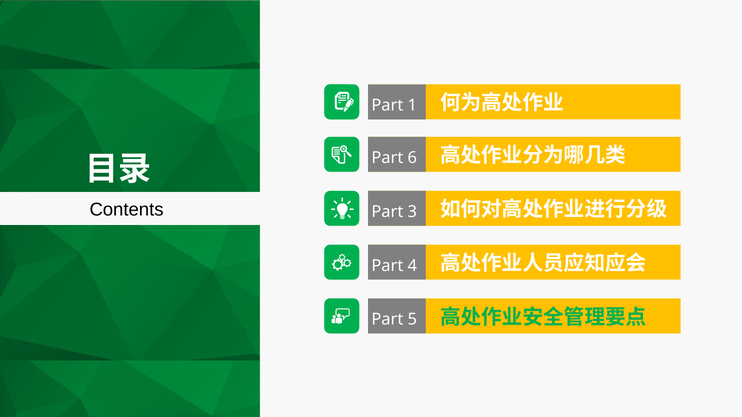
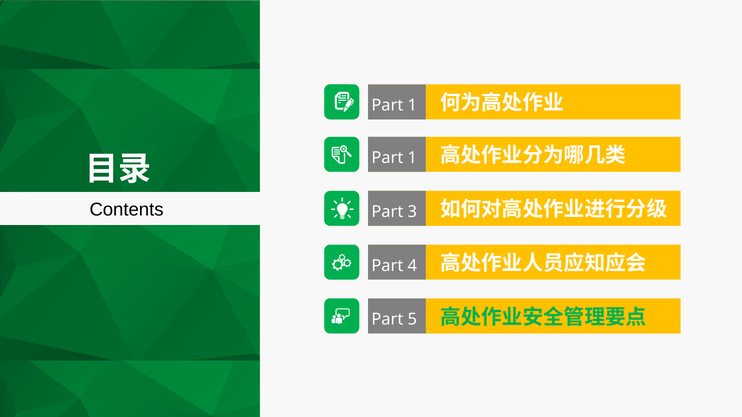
6: 6 -> 1 (412, 158)
